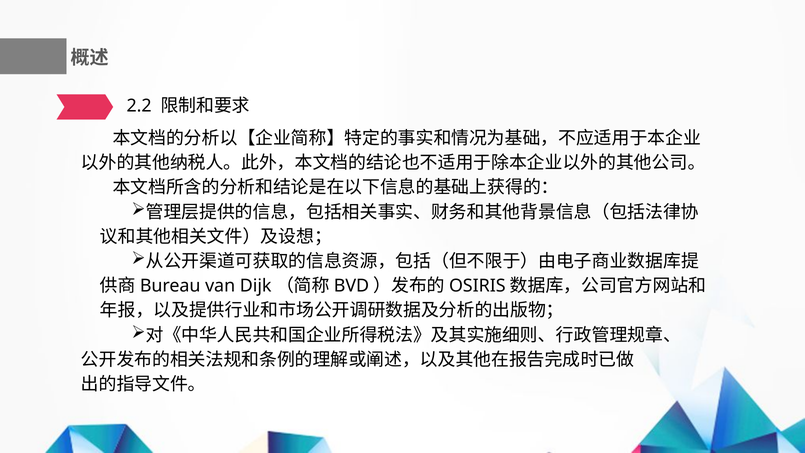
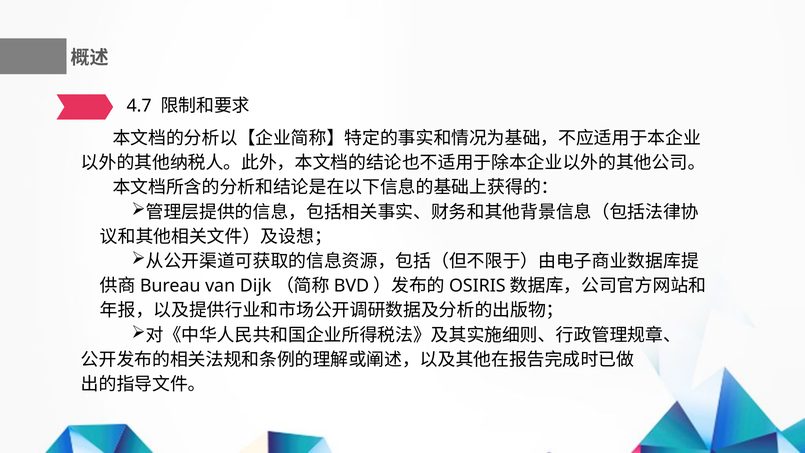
2.2: 2.2 -> 4.7 (139, 106)
